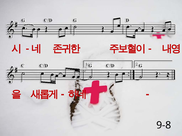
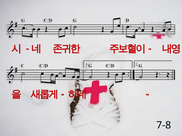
9-8: 9-8 -> 7-8 (164, 126)
